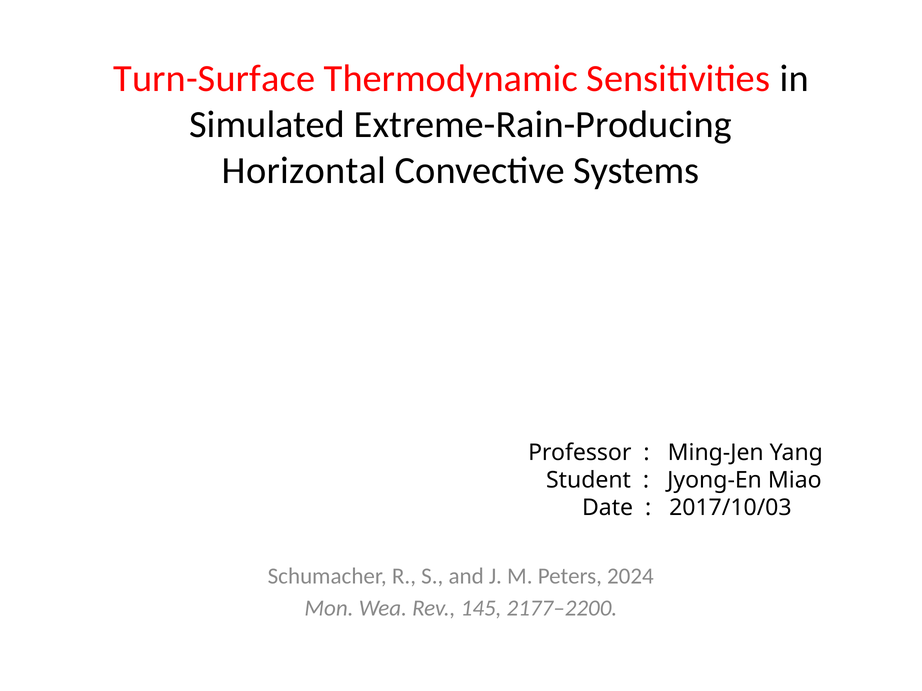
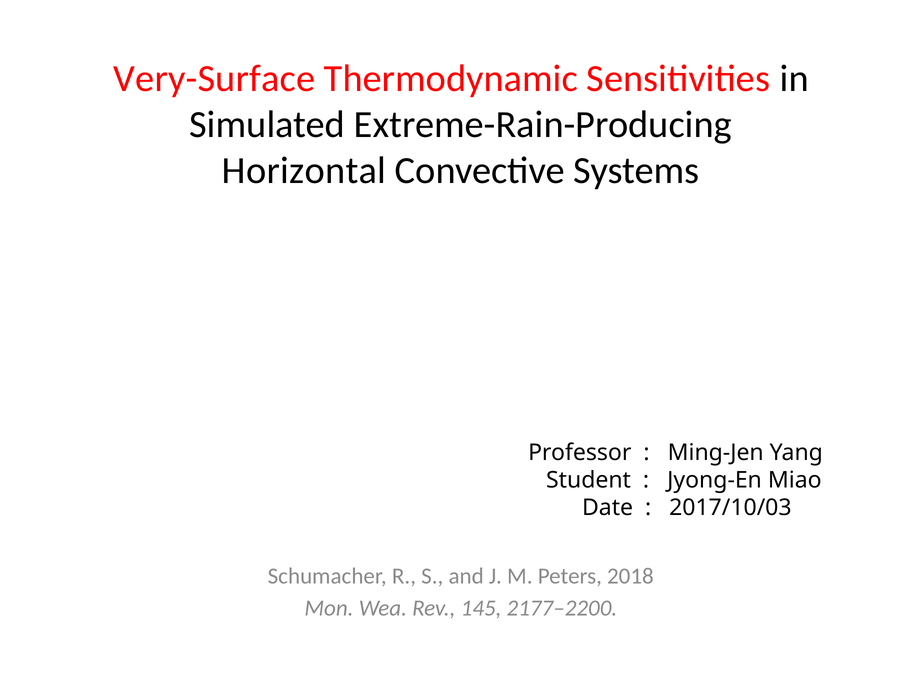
Turn-Surface: Turn-Surface -> Very-Surface (214, 79)
2024: 2024 -> 2018 (630, 576)
